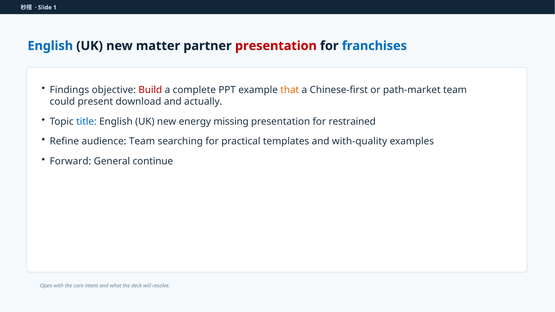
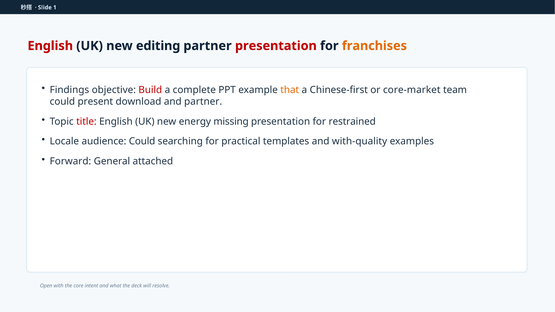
English colour: blue -> red (50, 46)
matter: matter -> editing (158, 46)
franchises colour: blue -> orange (374, 46)
path-market: path-market -> core-market (412, 90)
and actually: actually -> partner (203, 102)
title colour: blue -> red (86, 122)
Refine: Refine -> Locale (64, 141)
audience Team: Team -> Could (142, 141)
continue: continue -> attached (153, 161)
